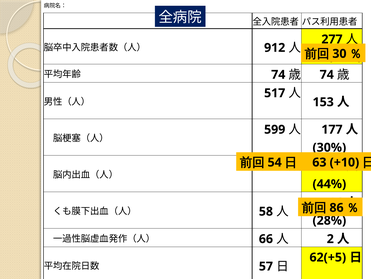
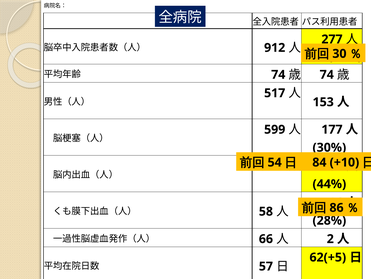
63: 63 -> 84 (319, 162)
